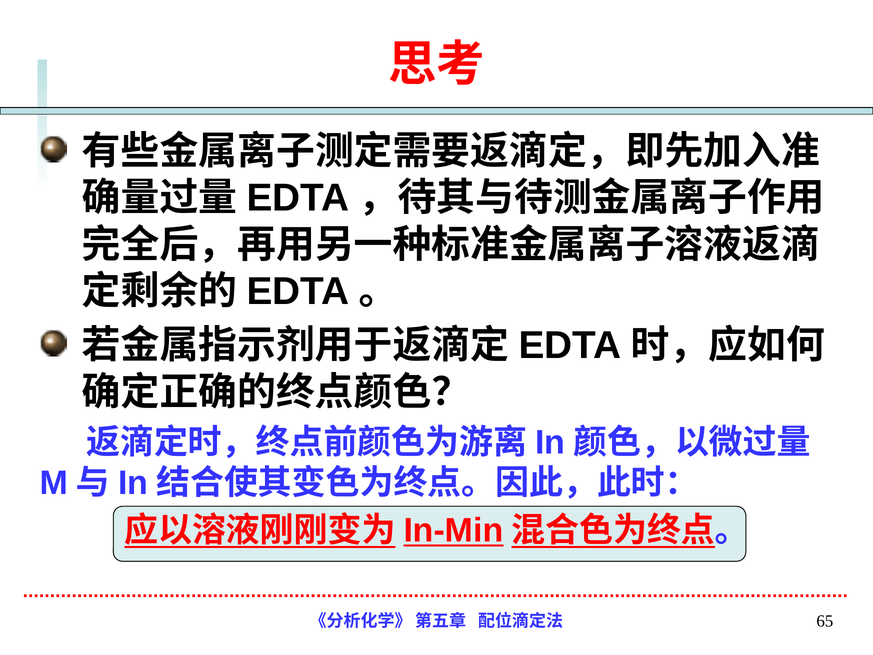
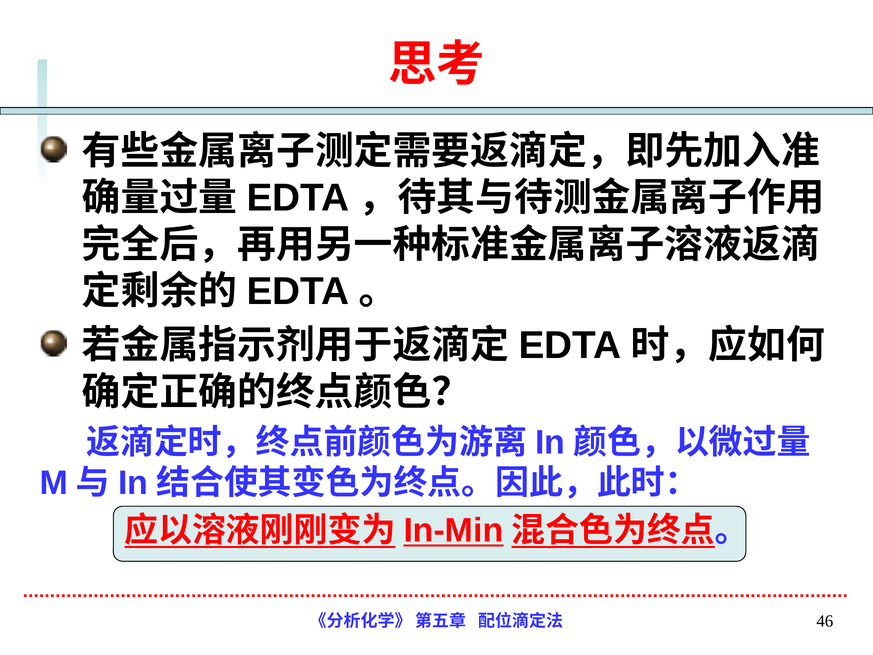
65: 65 -> 46 (825, 621)
